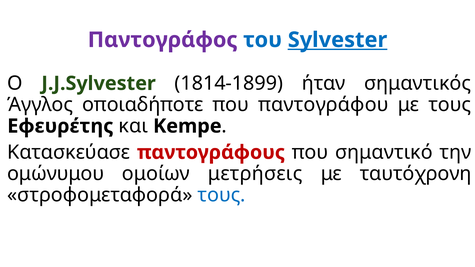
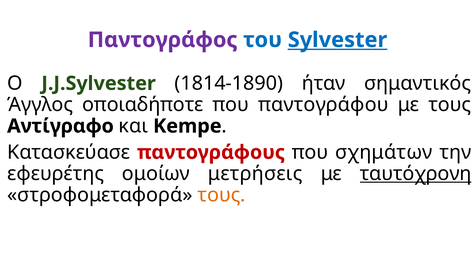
1814-1899: 1814-1899 -> 1814-1890 (229, 83)
Εφευρέτης: Εφευρέτης -> Αντίγραφο (60, 126)
σημαντικό: σημαντικό -> σχημάτων (384, 152)
ομώνυμου: ομώνυμου -> εφευρέτης (56, 174)
ταυτόχρονη underline: none -> present (416, 174)
τους colour: blue -> orange (222, 195)
